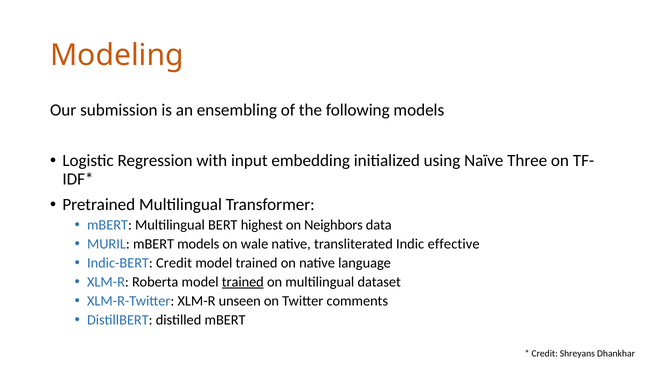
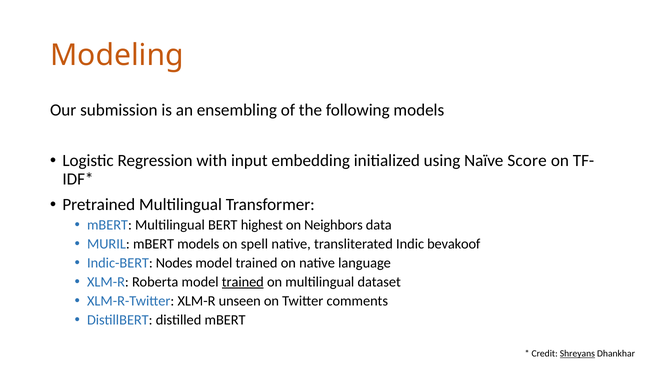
Three: Three -> Score (527, 161)
wale: wale -> spell (254, 244)
effective: effective -> bevakoof (454, 244)
Indic-BERT Credit: Credit -> Nodes (174, 263)
Shreyans underline: none -> present (577, 353)
